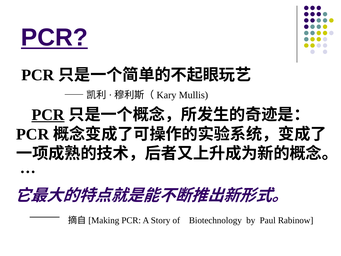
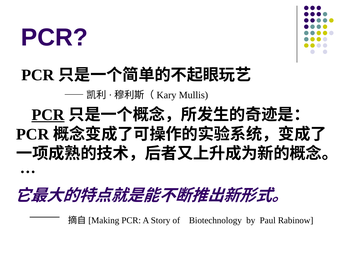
PCR underline: present -> none (54, 38)
